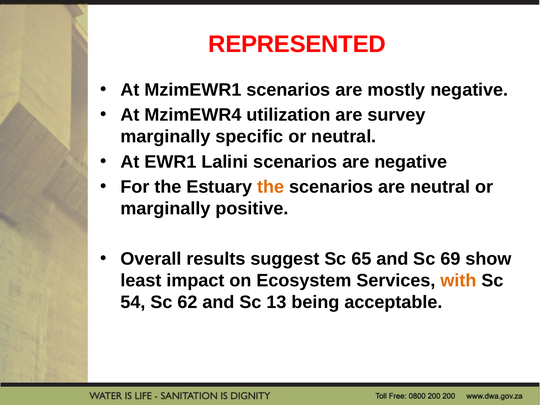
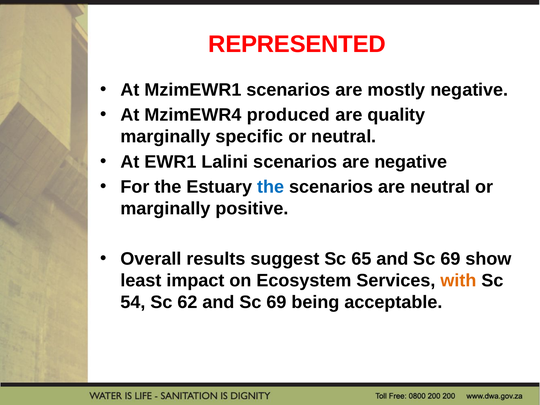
utilization: utilization -> produced (288, 115)
survey: survey -> quality (396, 115)
the colour: orange -> blue (271, 187)
62 and Sc 13: 13 -> 69 (276, 302)
